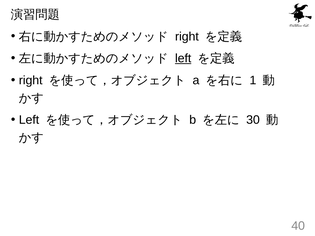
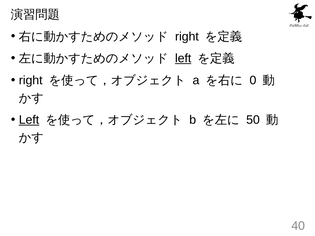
1: 1 -> 0 (253, 80)
Left underline: none -> present (29, 120)
30: 30 -> 50 (253, 120)
